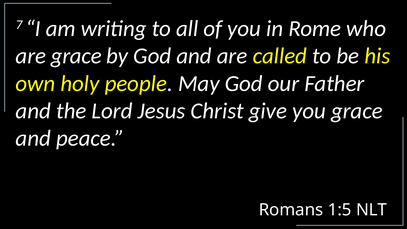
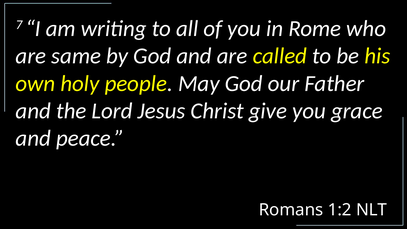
are grace: grace -> same (76, 56)
1:5: 1:5 -> 1:2 (340, 210)
